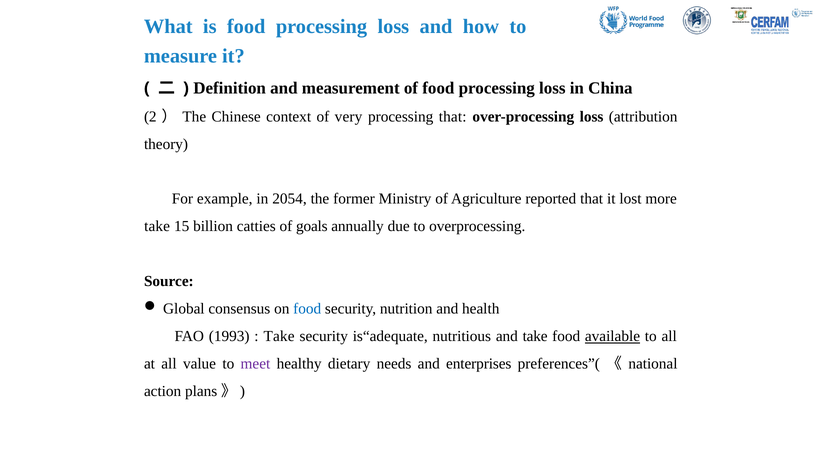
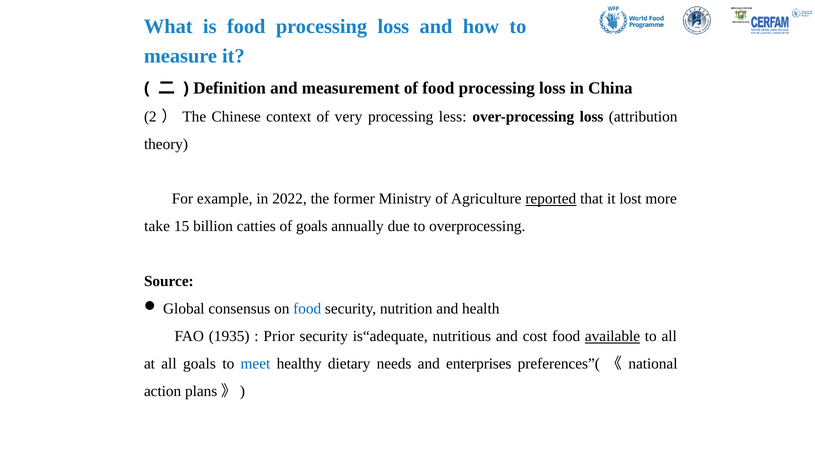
processing that: that -> less (453, 117)
2054: 2054 -> 2022 (290, 199)
reported underline: none -> present (551, 199)
1993: 1993 -> 1935 (229, 337)
Take: Take -> Prior (279, 337)
and take: take -> cost (535, 337)
all value: value -> goals (199, 364)
meet colour: purple -> blue (255, 364)
